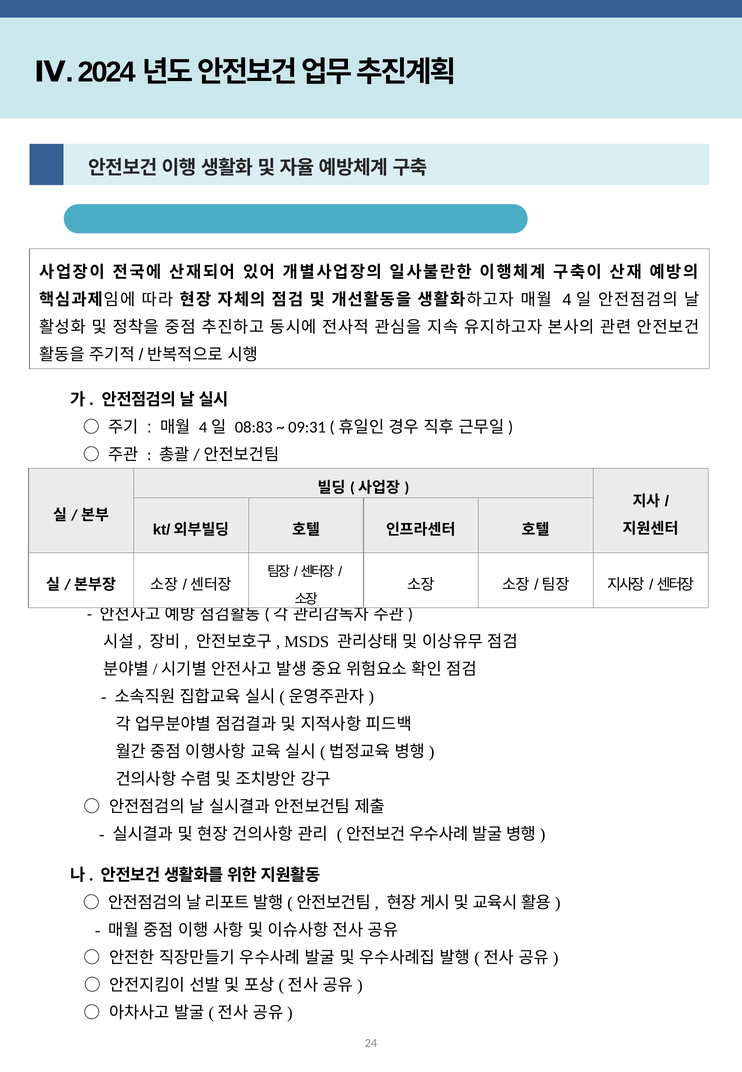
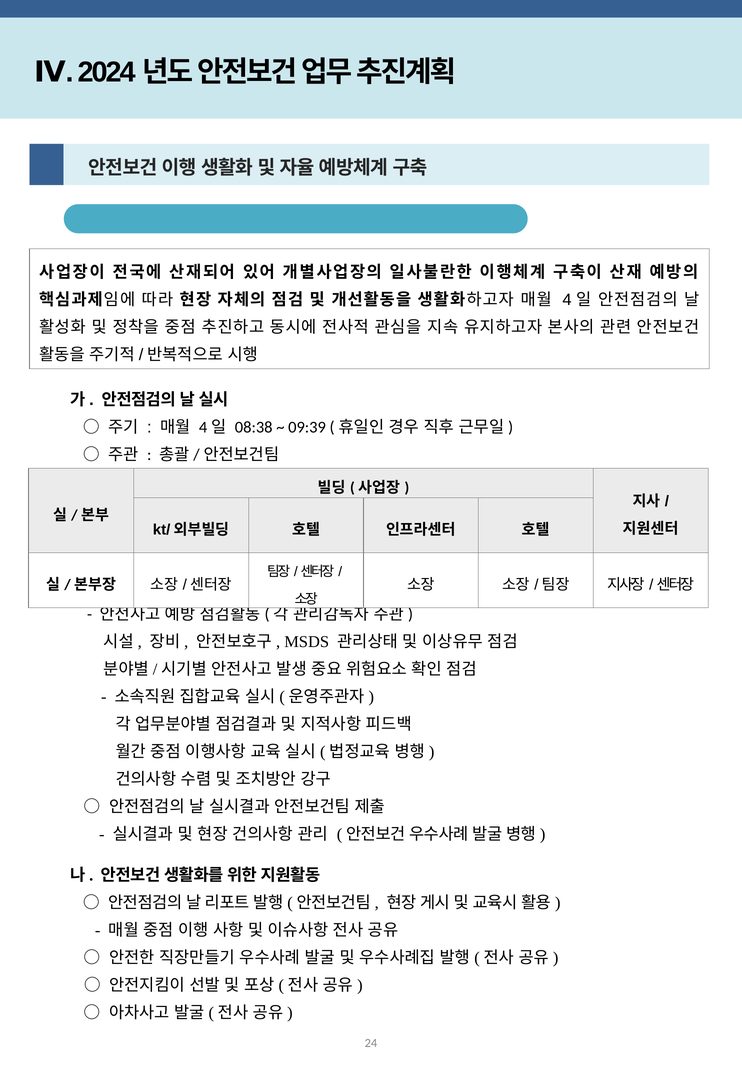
08:83: 08:83 -> 08:38 (254, 427)
09:31: 09:31 -> 09:39 (307, 427)
